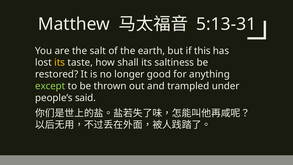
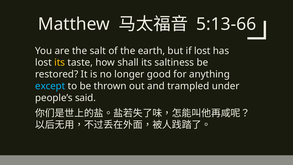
5:13-31: 5:13-31 -> 5:13-66 (226, 24)
if this: this -> lost (202, 51)
except colour: light green -> light blue (50, 86)
